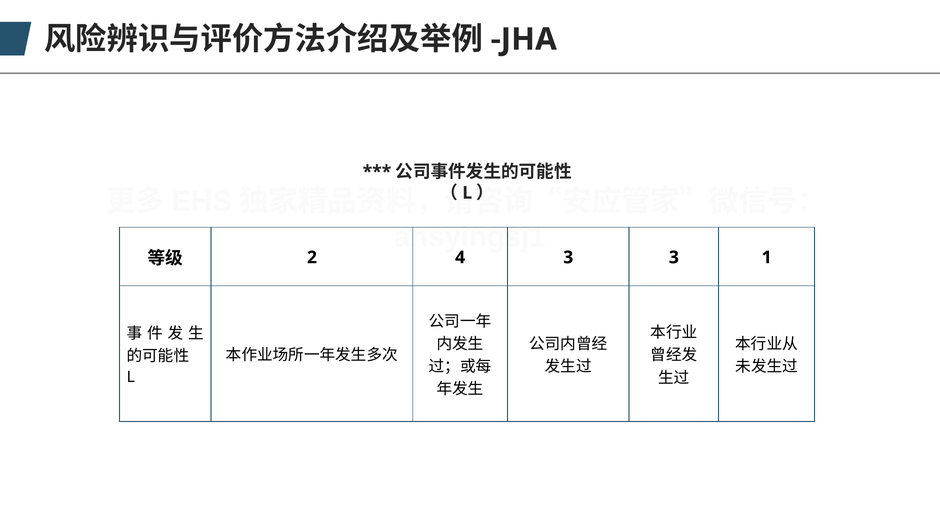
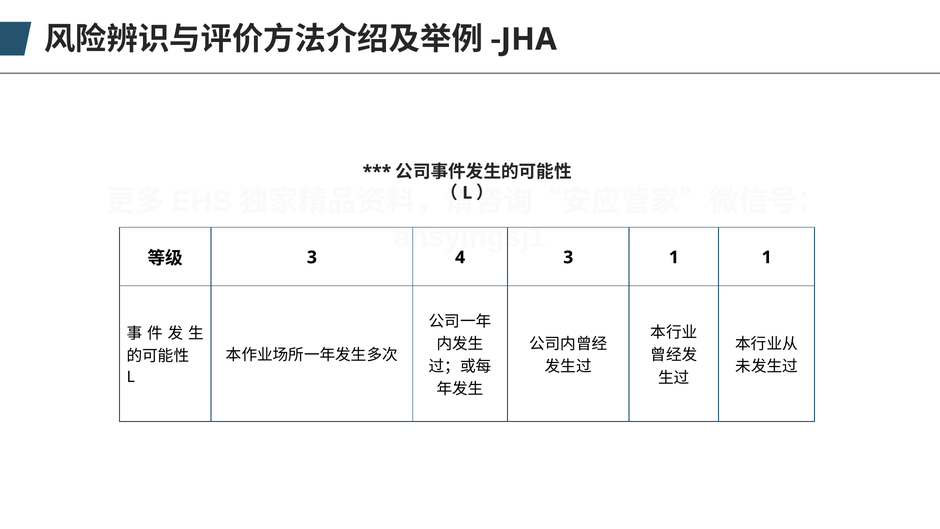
2: 2 -> 3 (312, 257)
3 3: 3 -> 1 (674, 257)
